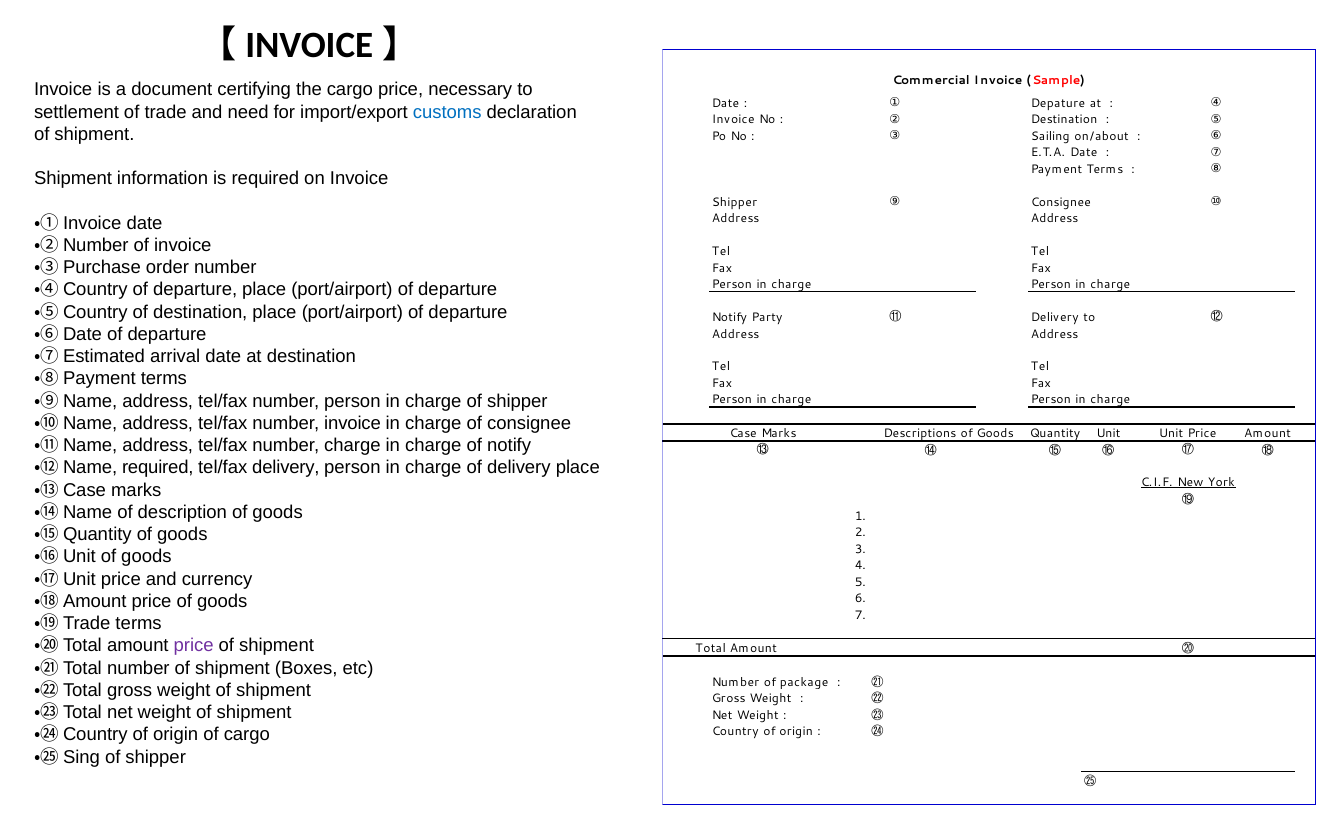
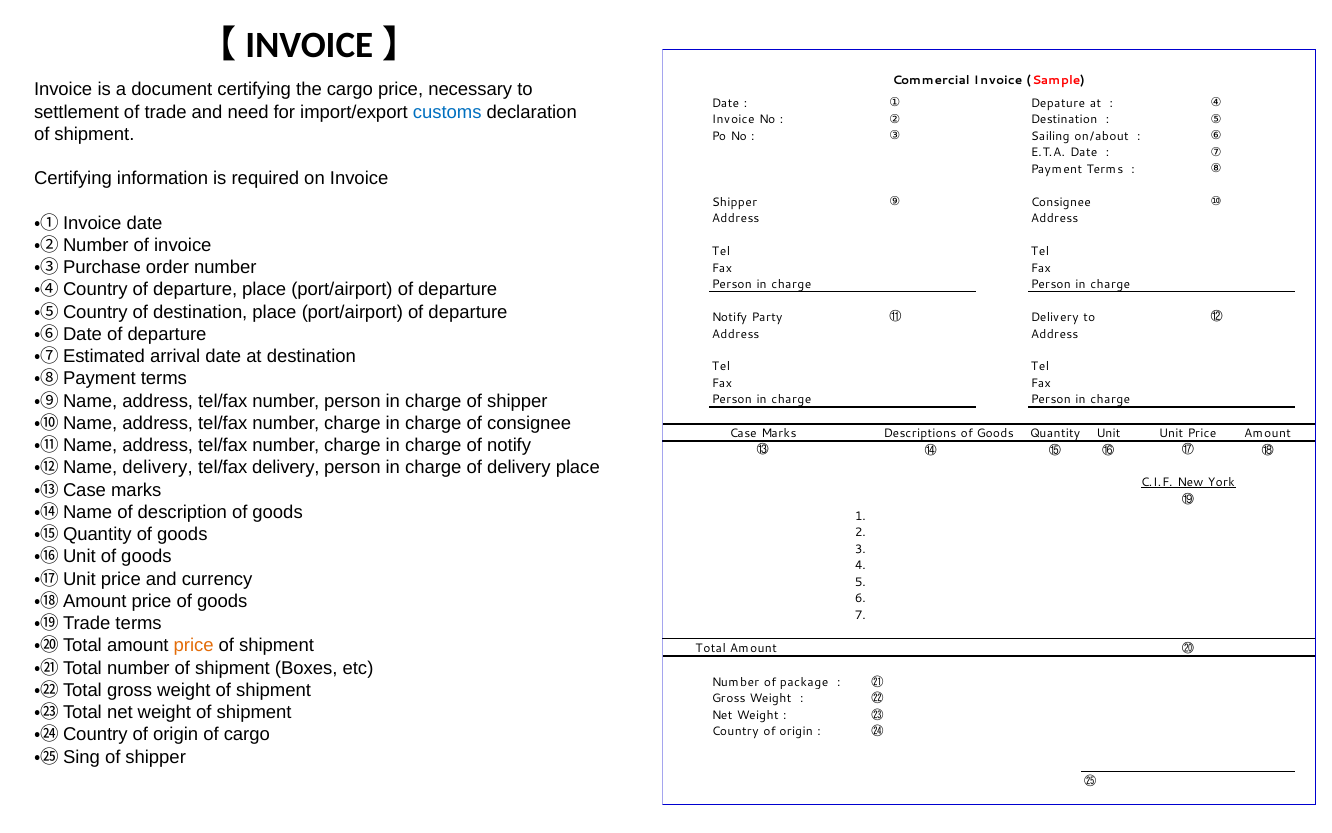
Shipment: Shipment -> Certifying (73, 179)
invoice: invoice -> charge (352, 423)
required: required -> delivery (158, 468)
price colour: purple -> orange (194, 645)
